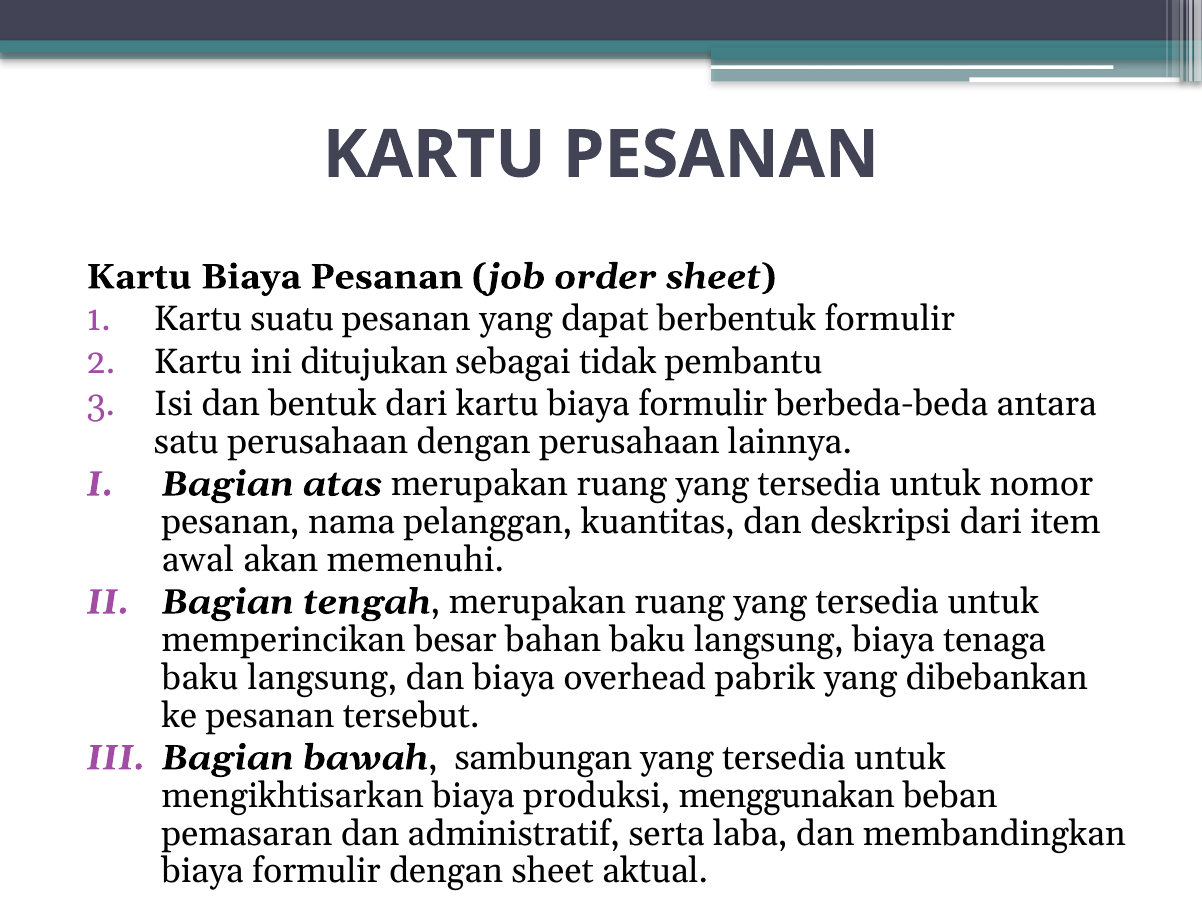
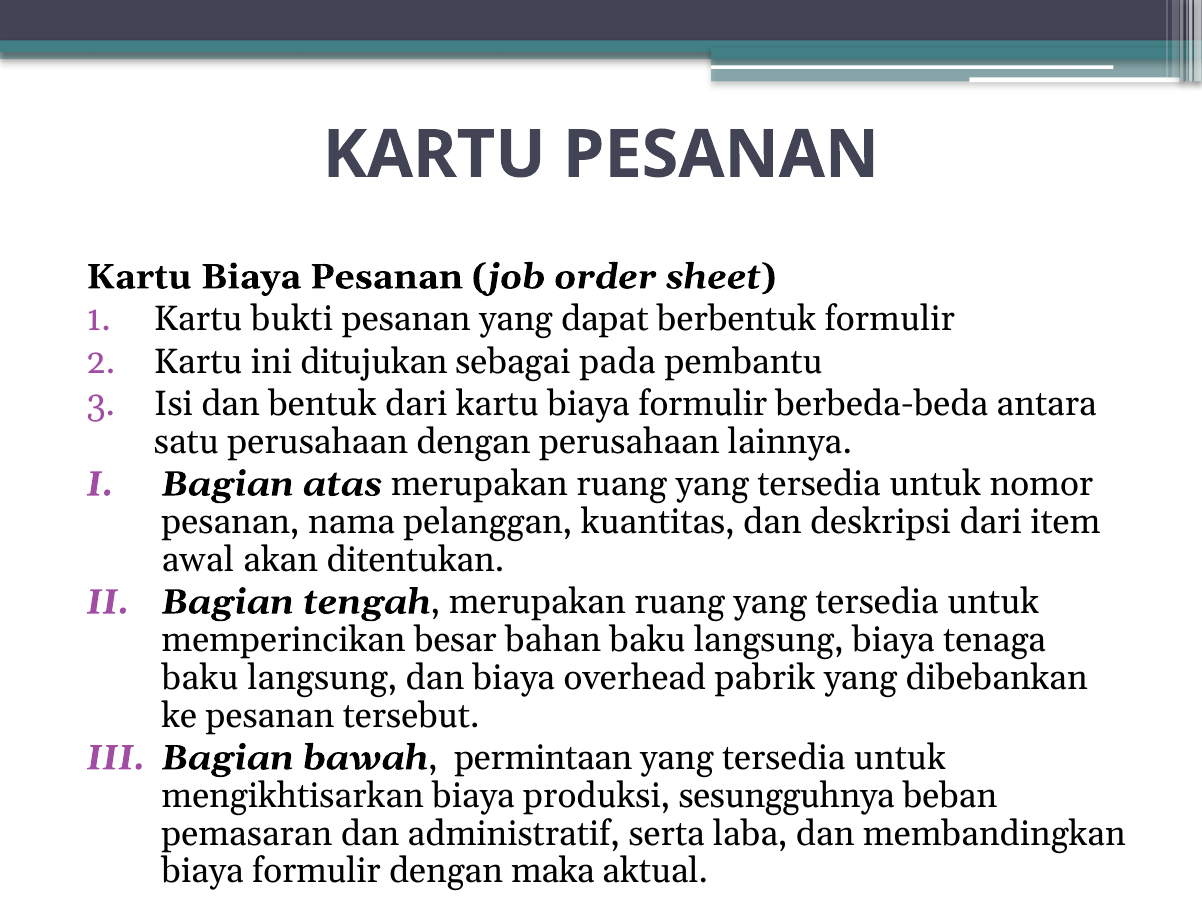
suatu: suatu -> bukti (292, 319)
tidak: tidak -> pada (617, 362)
memenuhi: memenuhi -> ditentukan (415, 560)
sambungan: sambungan -> permintaan (543, 758)
menggunakan: menggunakan -> sesungguhnya (787, 796)
dengan sheet: sheet -> maka (553, 872)
